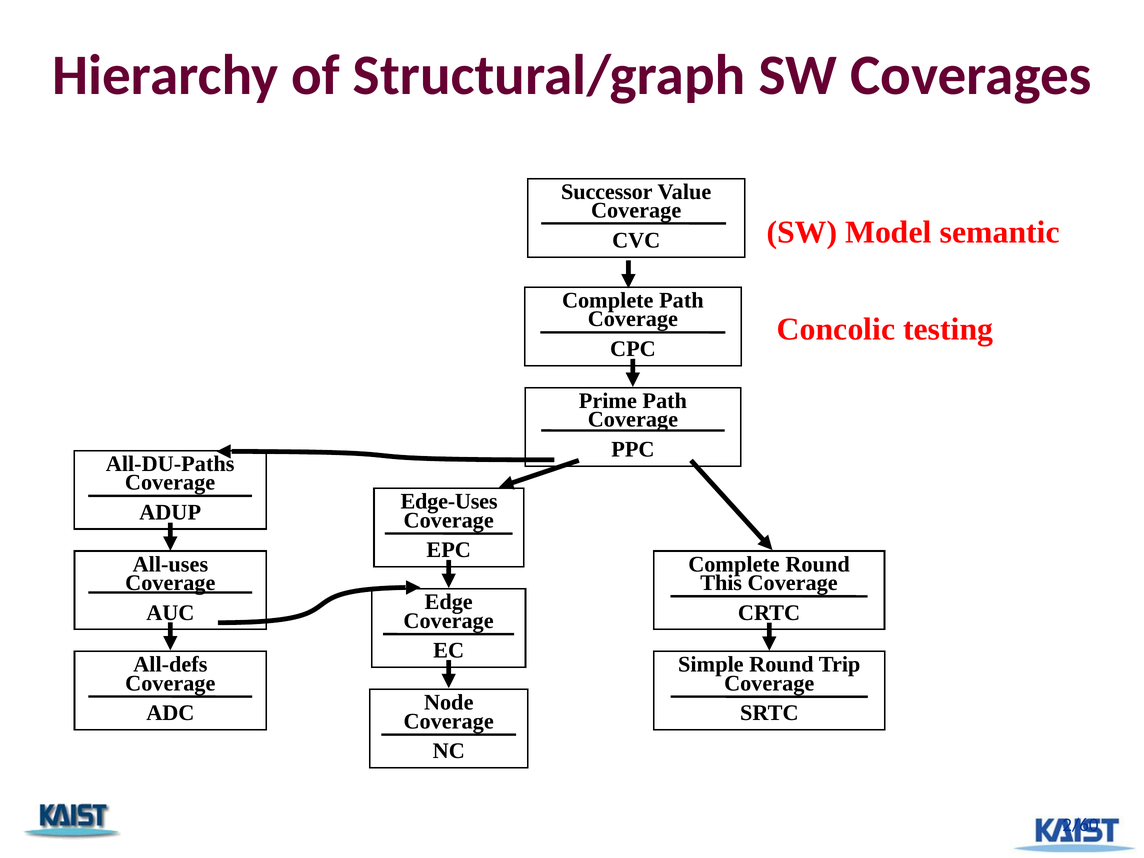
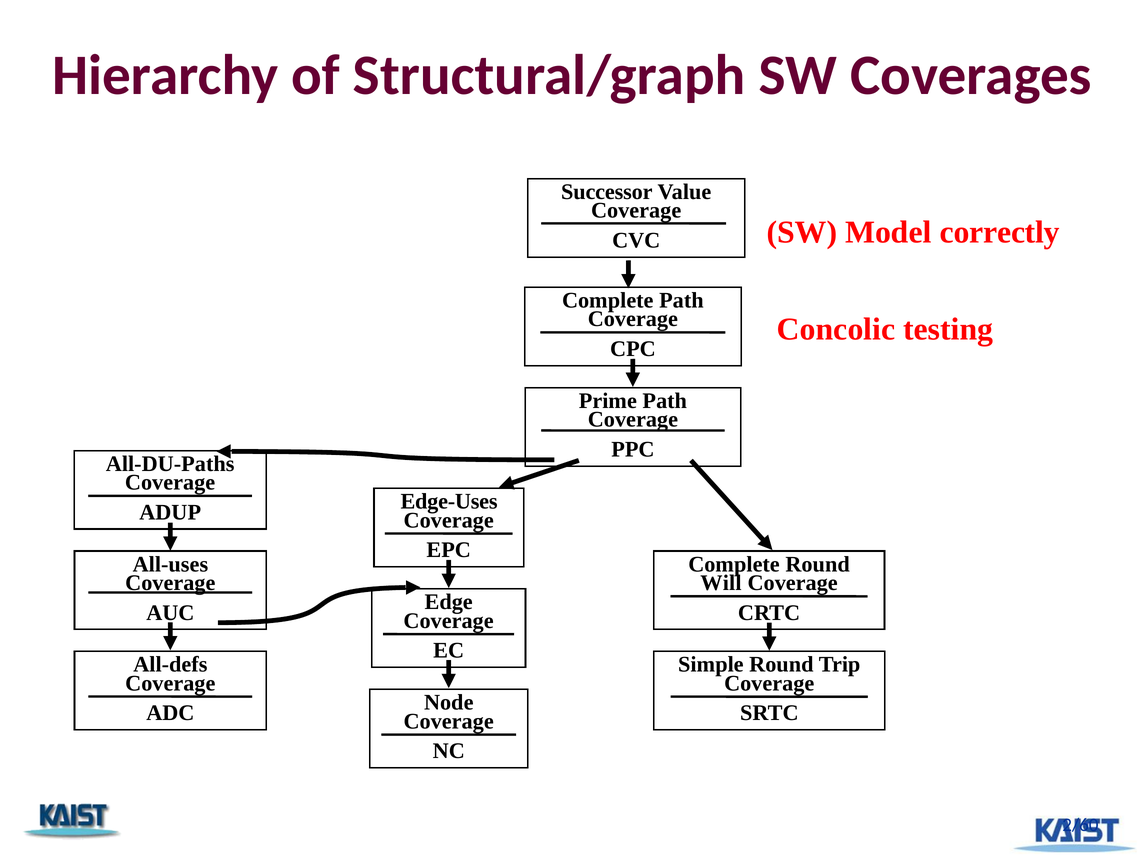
semantic: semantic -> correctly (1000, 232)
This: This -> Will (721, 583)
